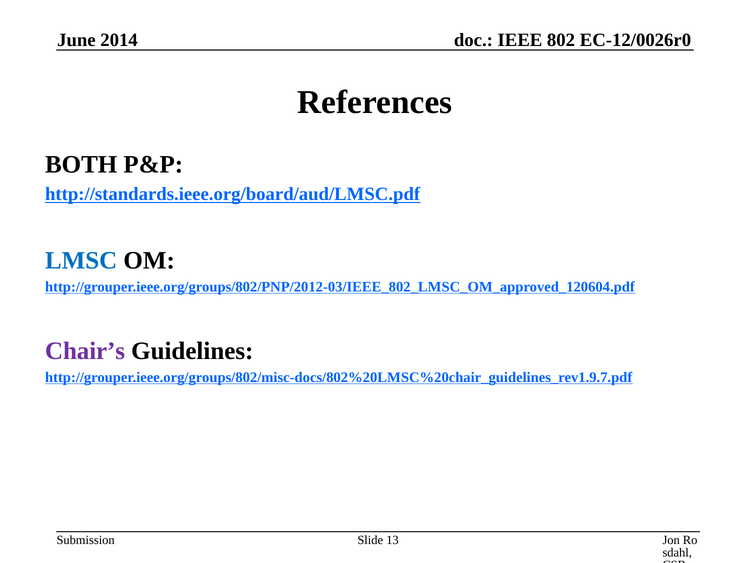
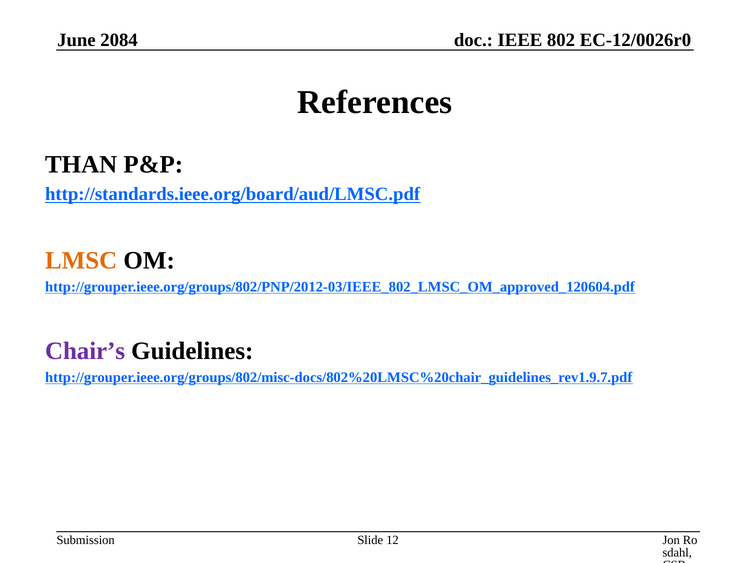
2014: 2014 -> 2084 (119, 40)
BOTH: BOTH -> THAN (81, 164)
LMSC colour: blue -> orange (81, 261)
13: 13 -> 12 (392, 539)
